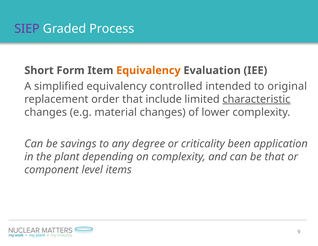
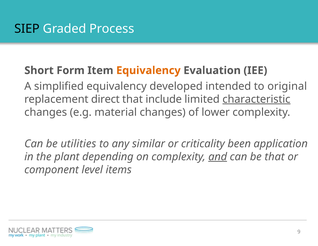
SIEP colour: purple -> black (27, 29)
controlled: controlled -> developed (176, 86)
order: order -> direct (105, 99)
savings: savings -> utilities (78, 144)
degree: degree -> similar (149, 144)
and underline: none -> present (218, 157)
